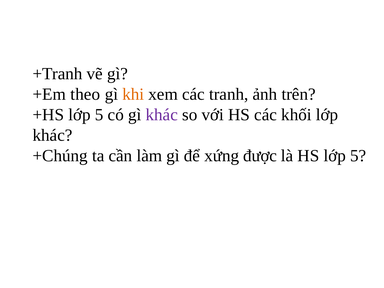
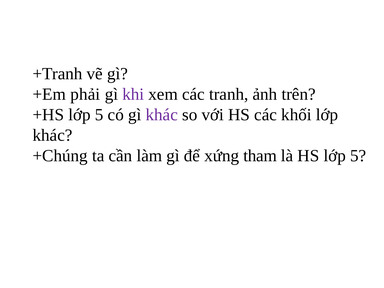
theo: theo -> phải (85, 94)
khi colour: orange -> purple (133, 94)
được: được -> tham (260, 156)
